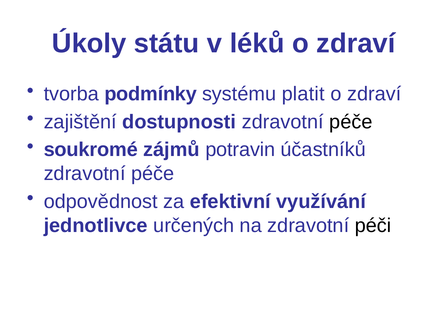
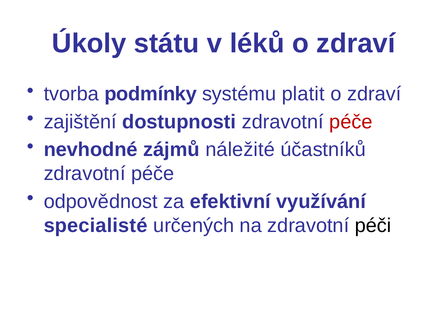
péče colour: black -> red (351, 122)
soukromé: soukromé -> nevhodné (91, 150)
potravin: potravin -> náležité (240, 150)
jednotlivce: jednotlivce -> specialisté (96, 225)
